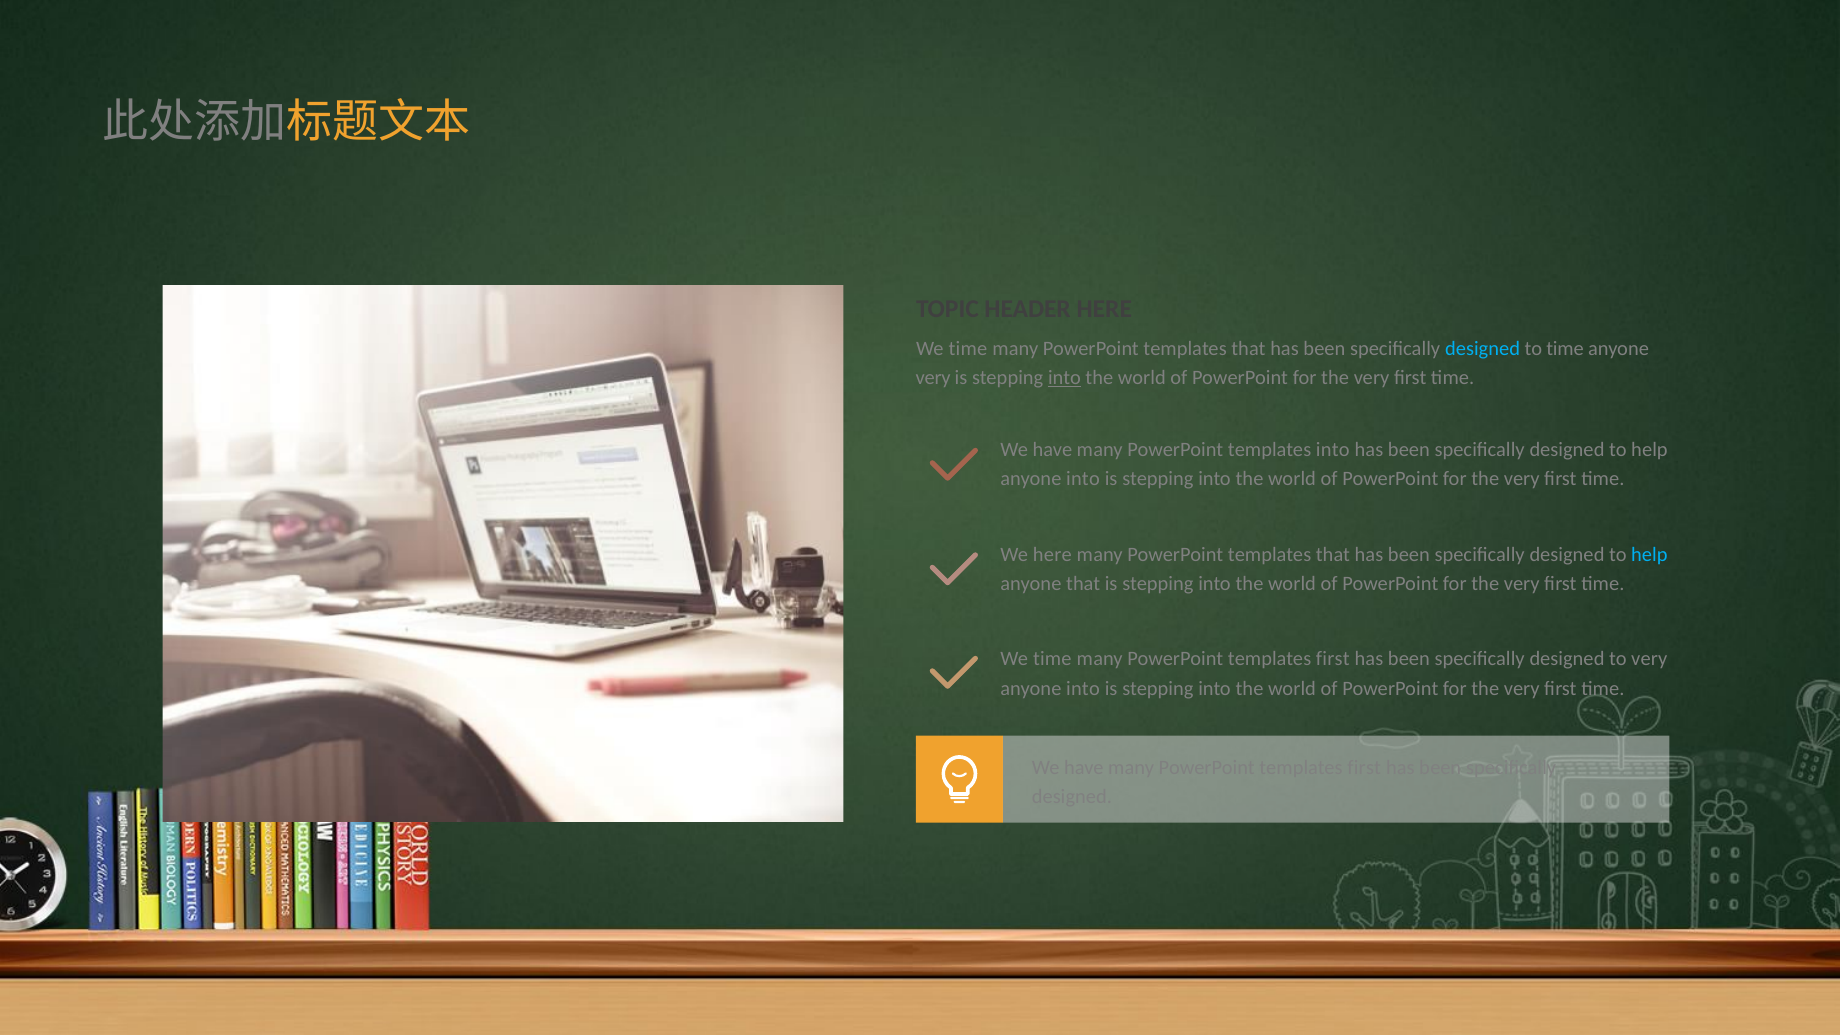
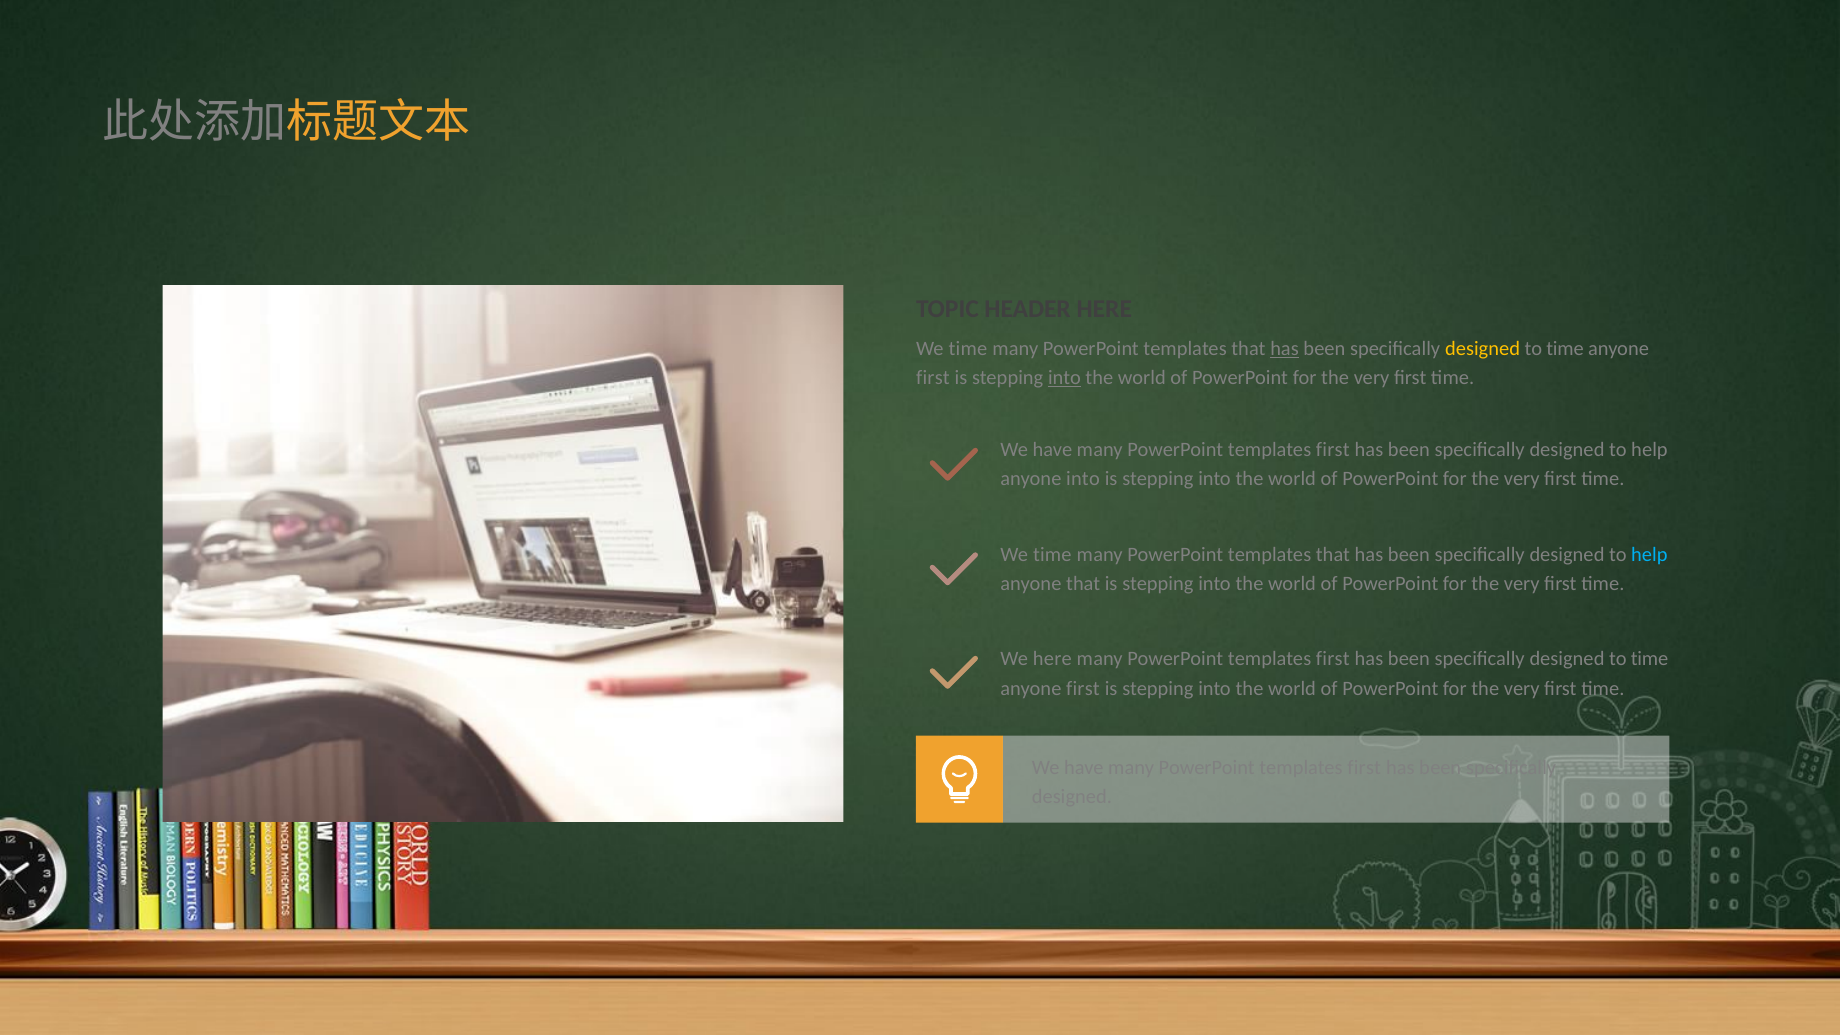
has underline: none -> present (1285, 349)
designed colour: light blue -> yellow (1483, 349)
very: very -> first (933, 378)
into: into -> first (1333, 450)
here: here -> time (1052, 554)
time: time -> here (1052, 659)
very: very -> time (1650, 659)
into: into -> first (1083, 688)
